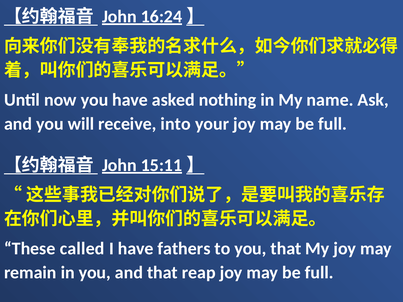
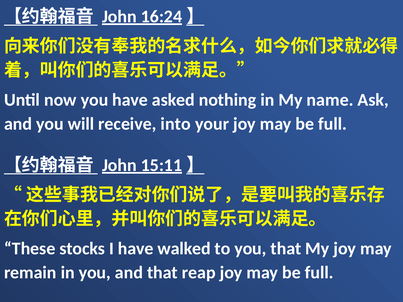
called: called -> stocks (82, 249)
fathers: fathers -> walked (184, 249)
